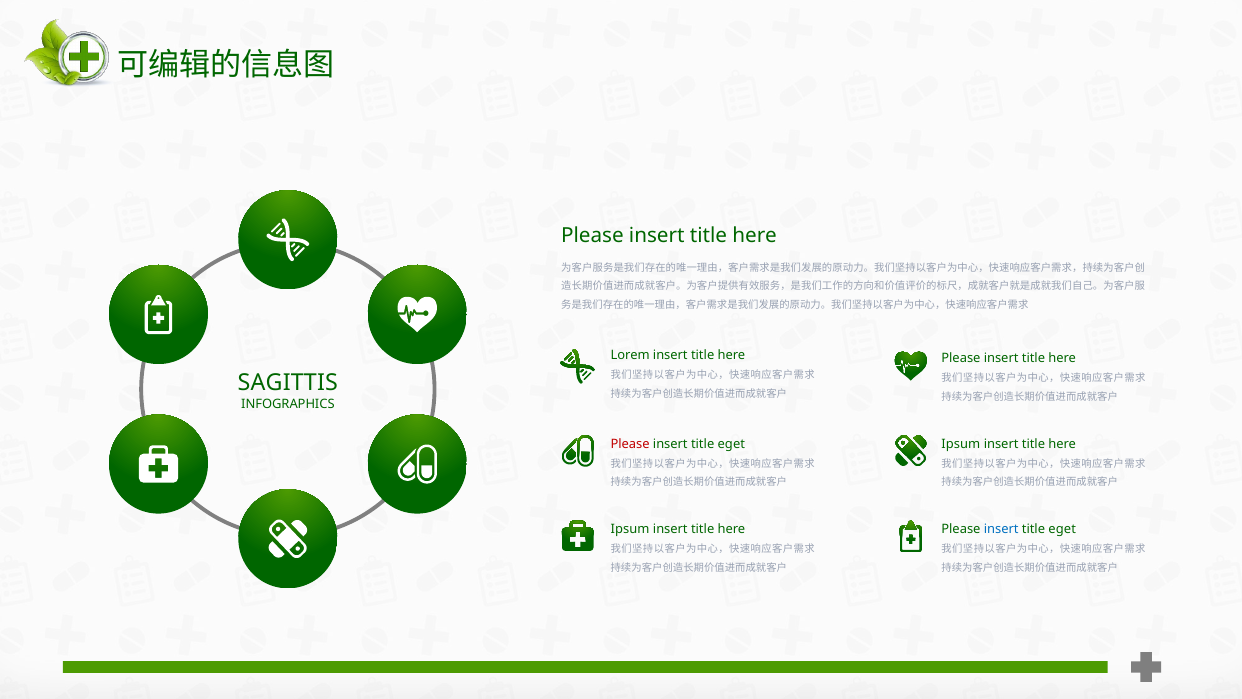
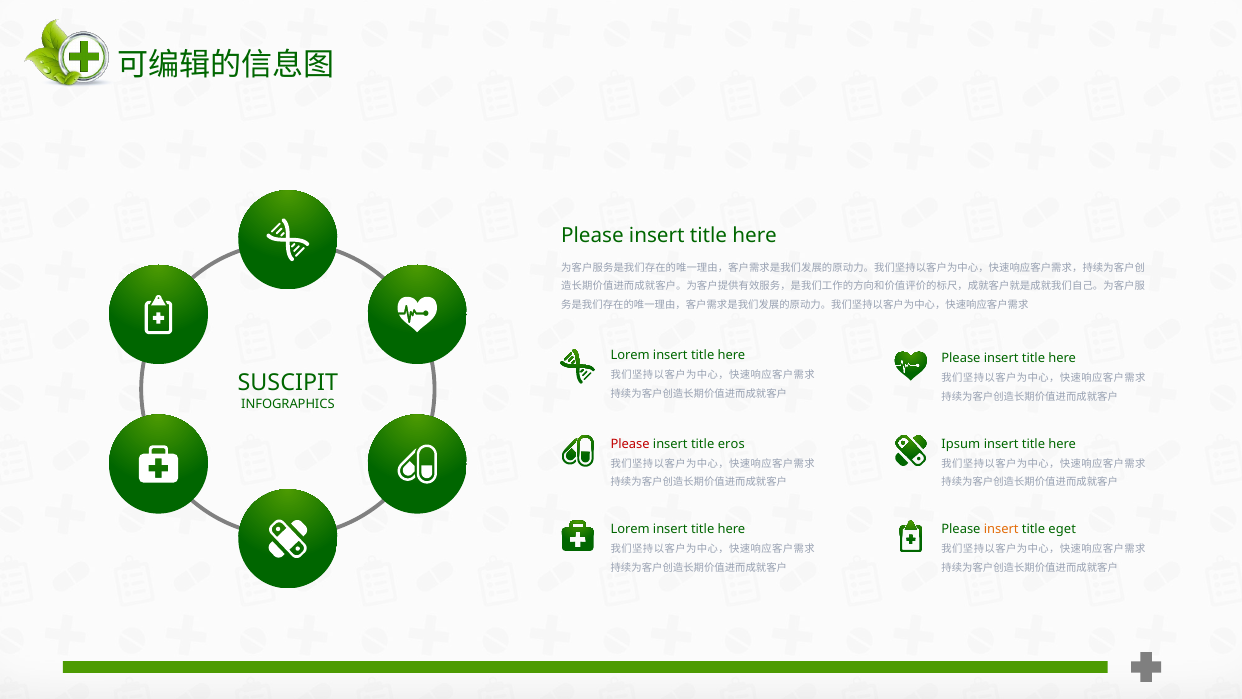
SAGITTIS: SAGITTIS -> SUSCIPIT (288, 383)
eget: eget -> eros (731, 444)
Ipsum: Ipsum -> Lorem (630, 529)
insert colour: blue -> orange (1001, 529)
